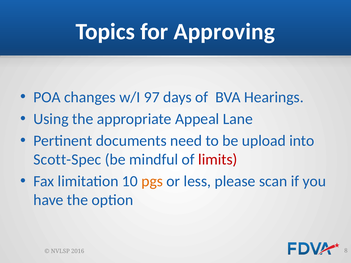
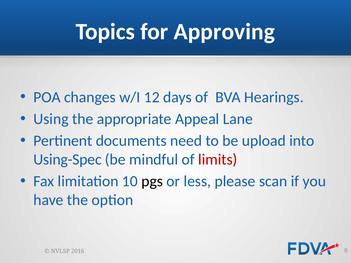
97: 97 -> 12 (152, 97)
Scott-Spec: Scott-Spec -> Using-Spec (68, 160)
pgs colour: orange -> black (152, 181)
